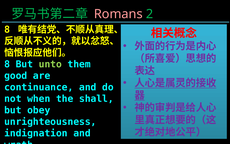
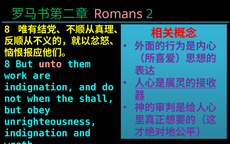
unto colour: light green -> pink (50, 64)
good: good -> work (16, 76)
continuance: continuance -> indignation (39, 87)
